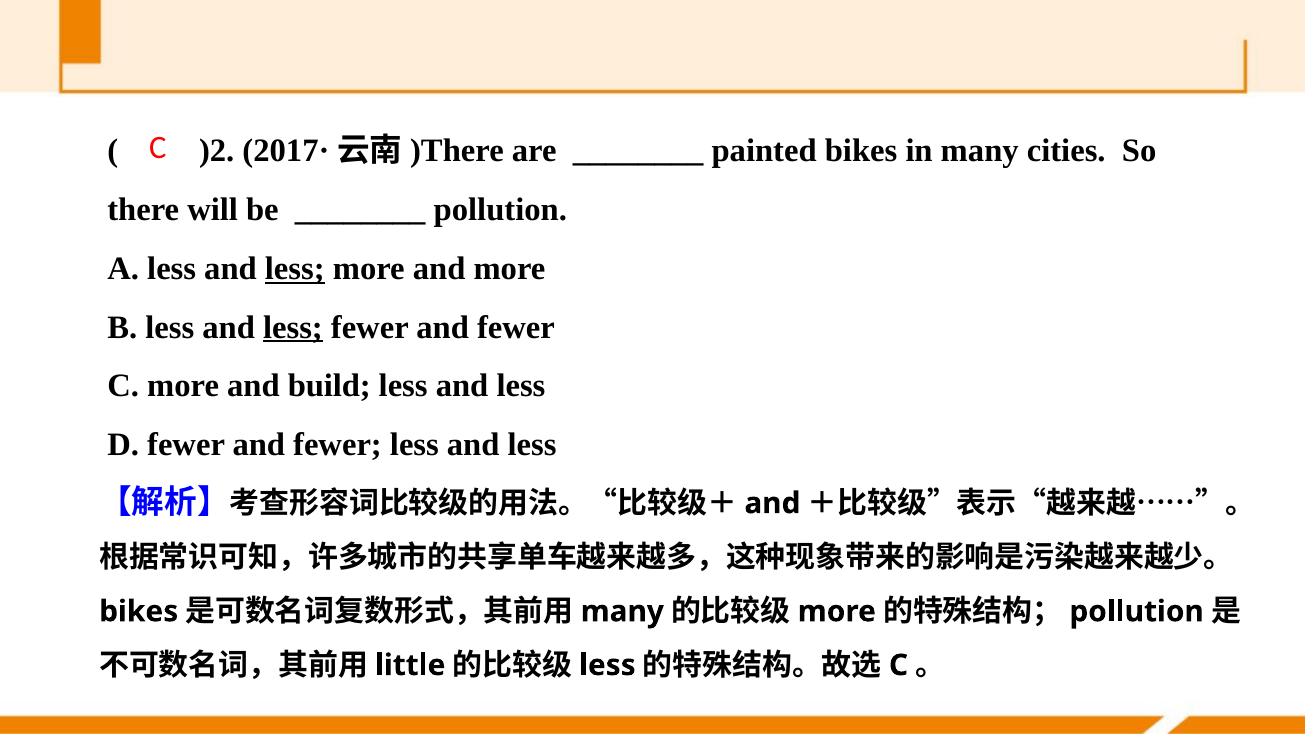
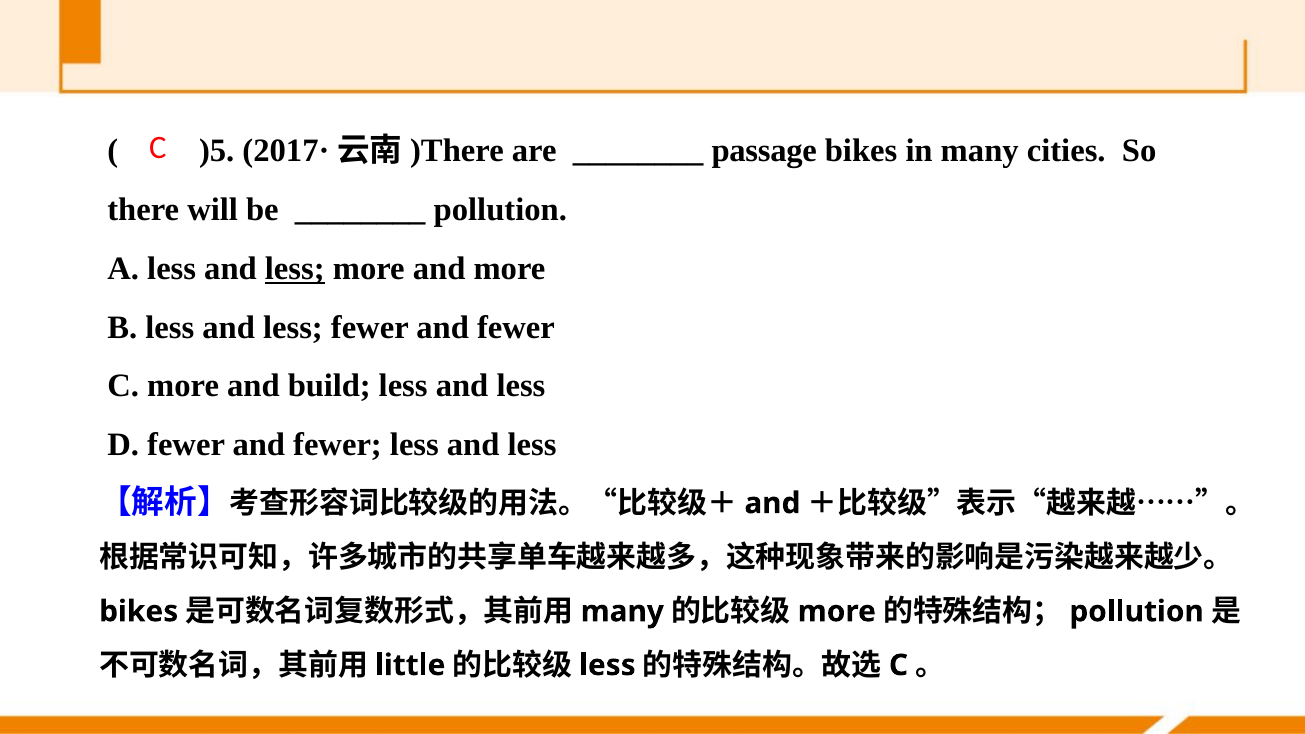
)2: )2 -> )5 (217, 151)
painted: painted -> passage (764, 151)
less underline: present -> none (293, 327)
